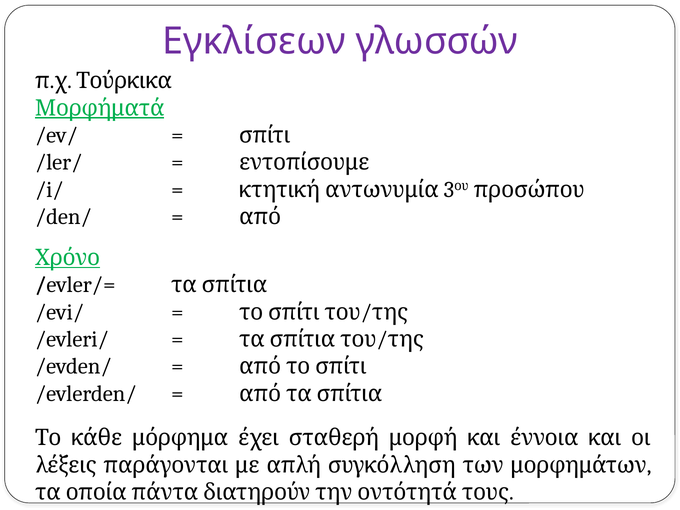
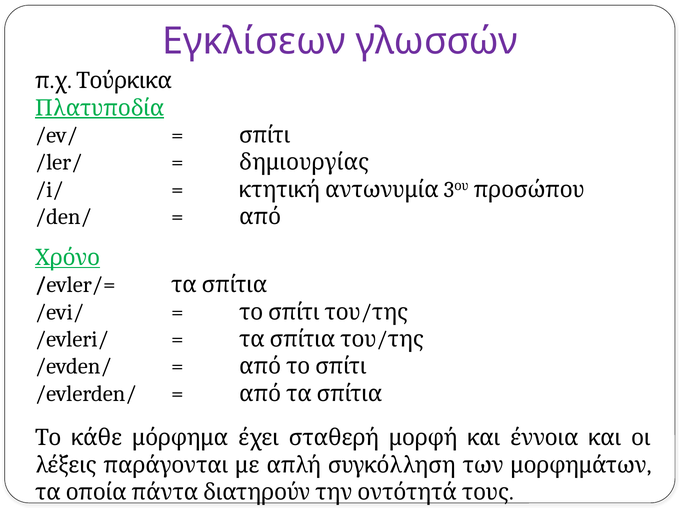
Μορφήματά: Μορφήματά -> Πλατυποδία (100, 108)
εντοπίσουμε: εντοπίσουμε -> δημιουργίας (304, 162)
